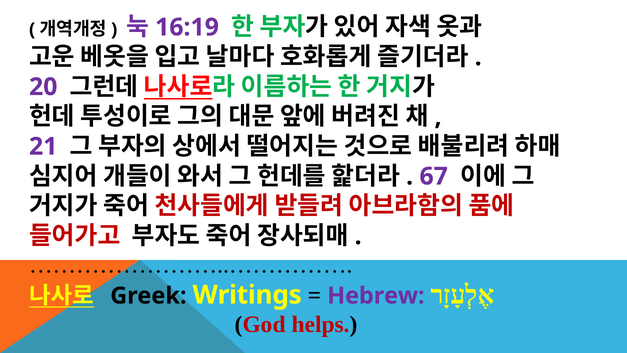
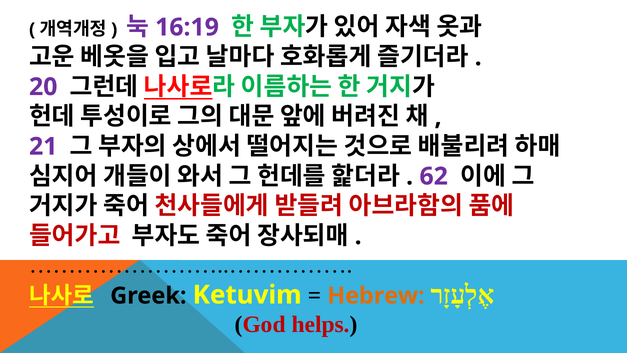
67: 67 -> 62 (434, 176)
Writings: Writings -> Ketuvim (247, 295)
Hebrew colour: purple -> orange (376, 296)
